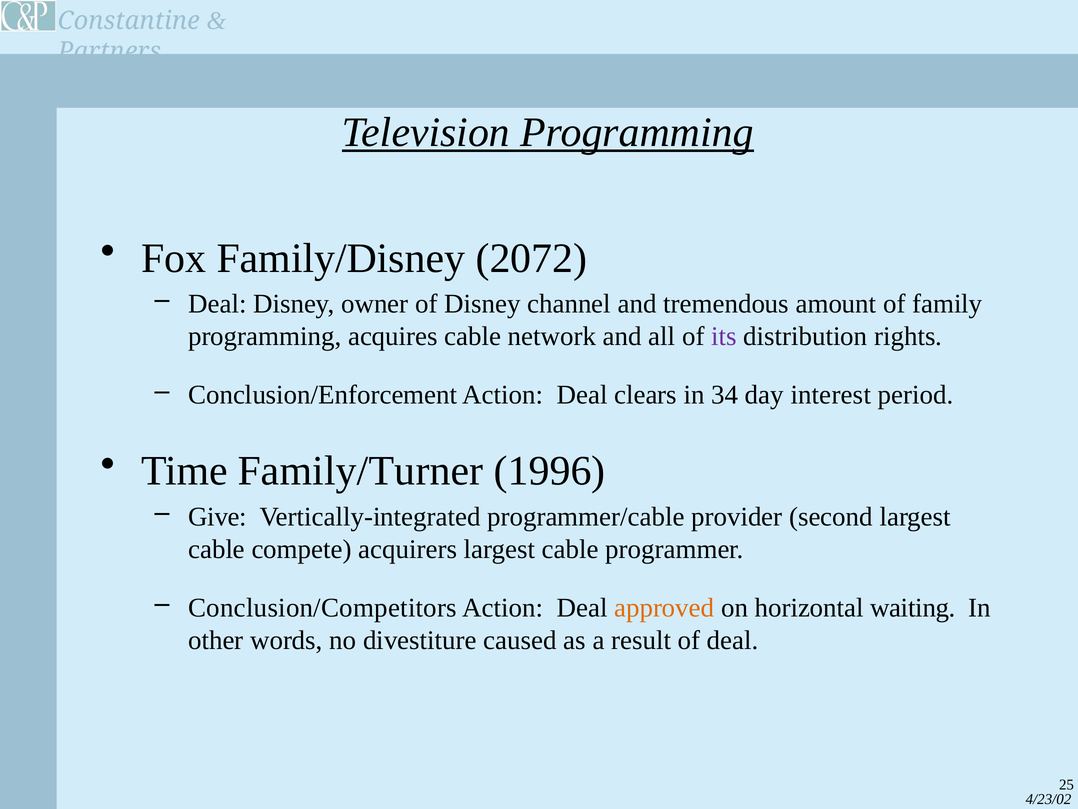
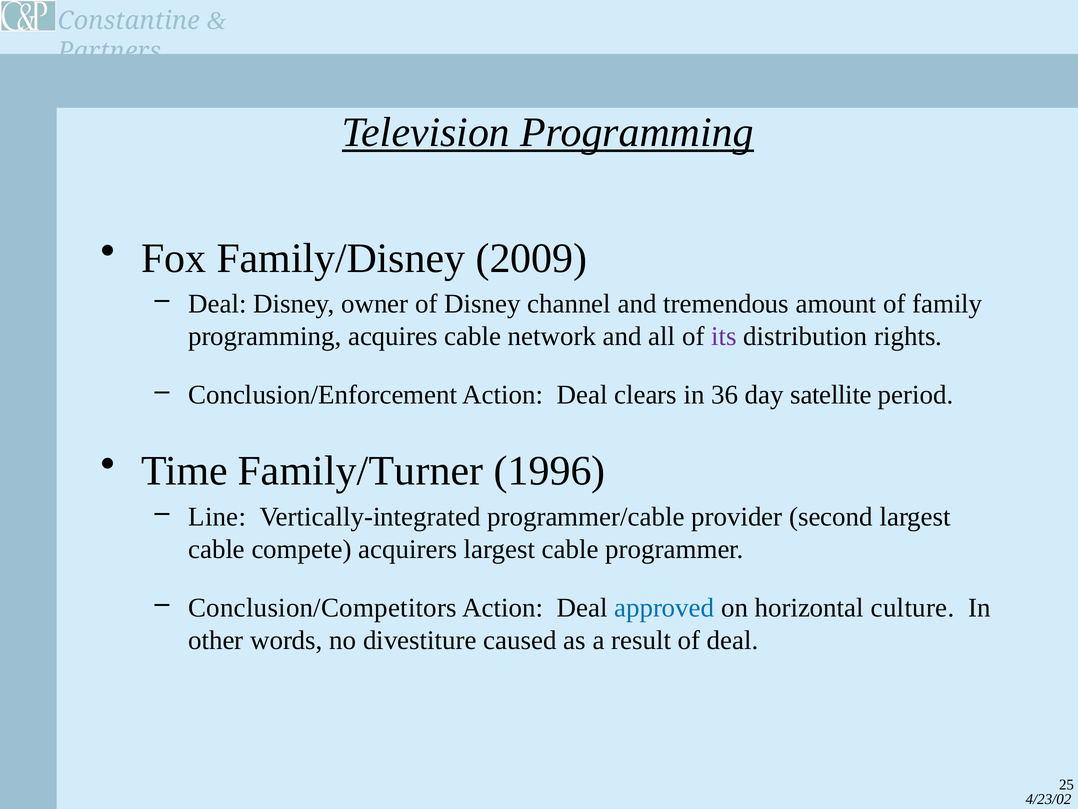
2072: 2072 -> 2009 (531, 258)
34: 34 -> 36 (725, 395)
interest: interest -> satellite (831, 395)
Give: Give -> Line (217, 516)
approved colour: orange -> blue (664, 608)
waiting: waiting -> culture (913, 608)
